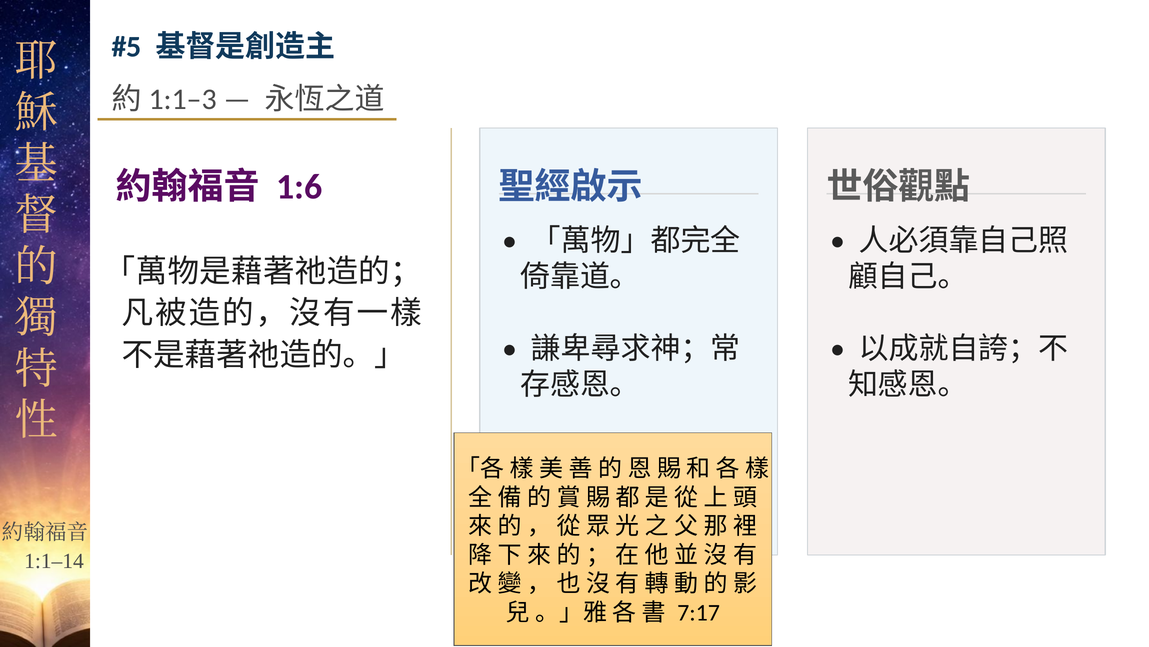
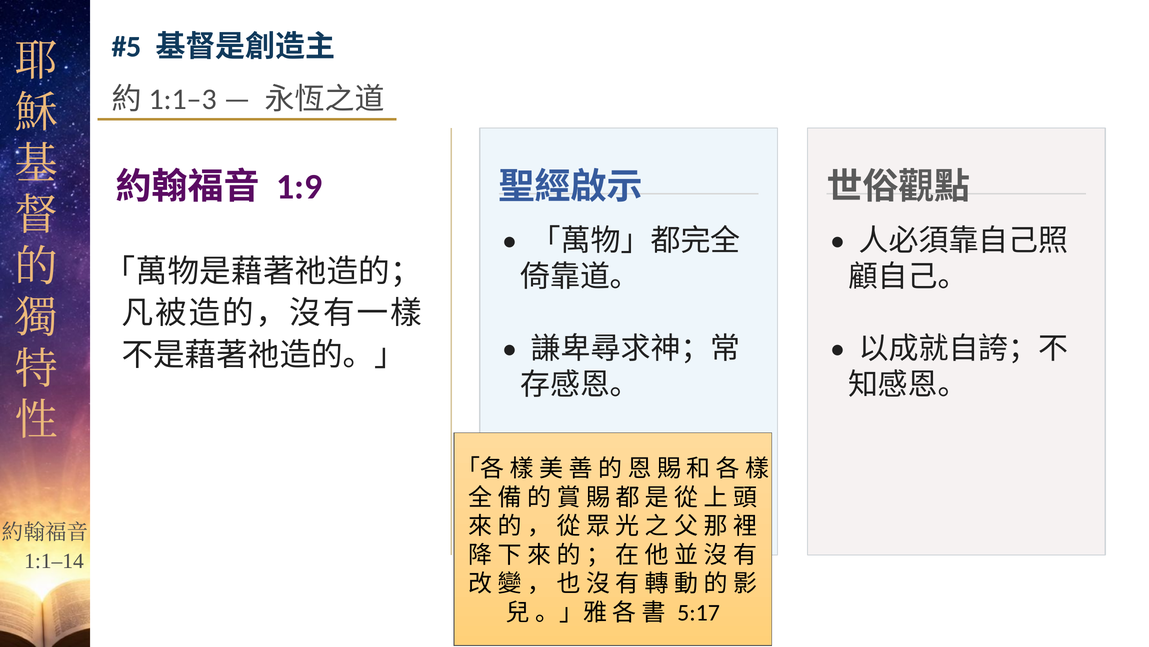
1:6: 1:6 -> 1:9 (299, 187)
7:17: 7:17 -> 5:17 (699, 613)
